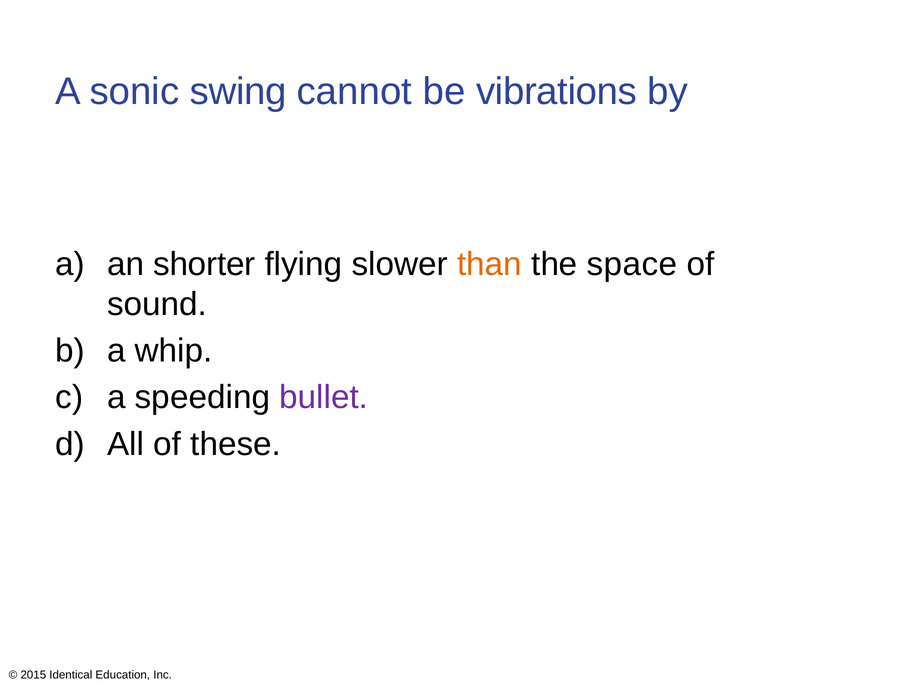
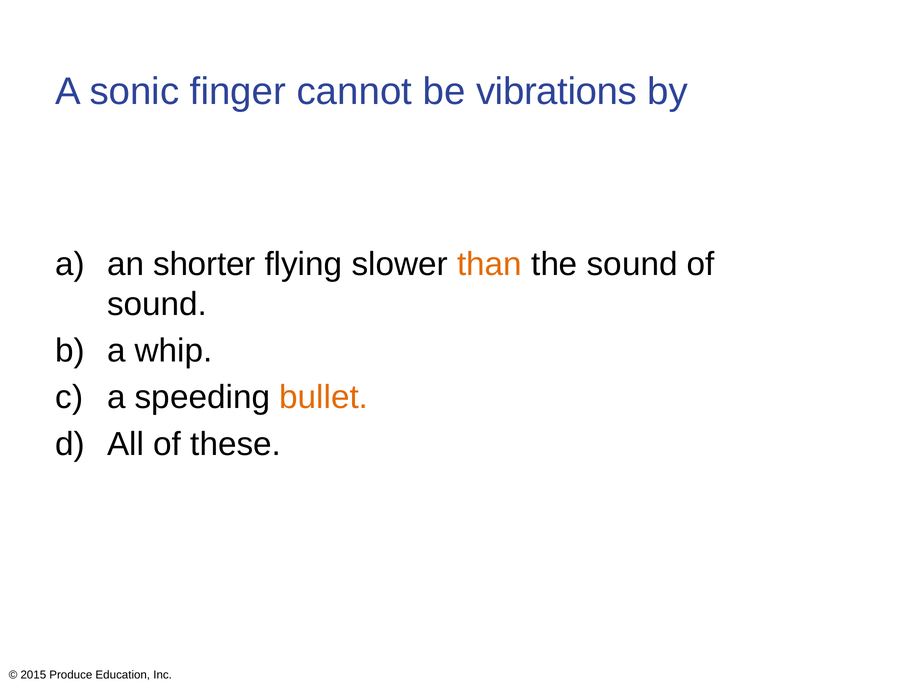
swing: swing -> finger (238, 92)
the space: space -> sound (632, 264)
bullet colour: purple -> orange (324, 398)
Identical: Identical -> Produce (71, 675)
